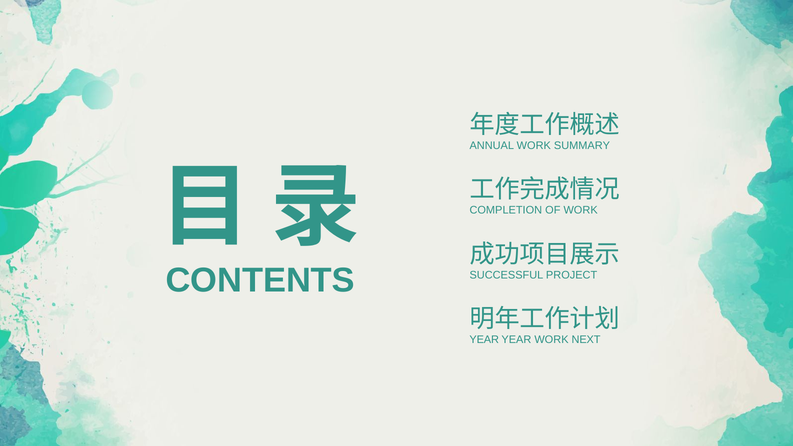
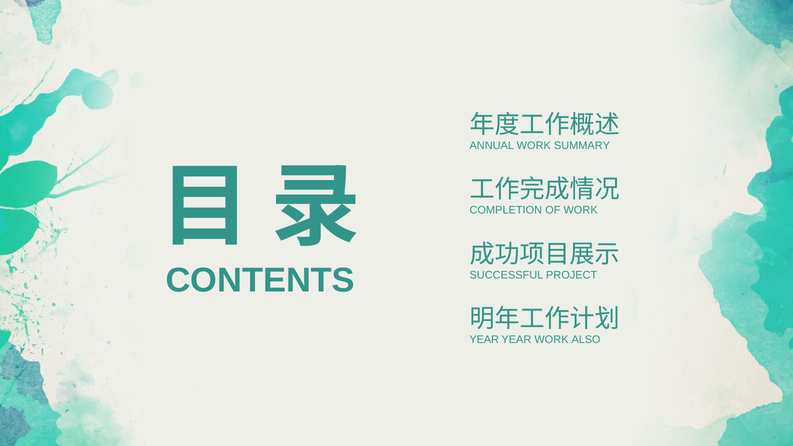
NEXT: NEXT -> ALSO (586, 340)
